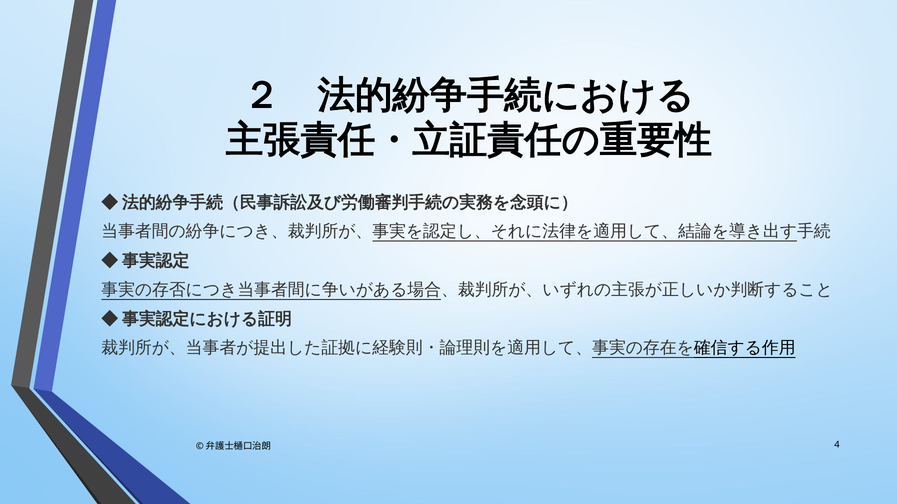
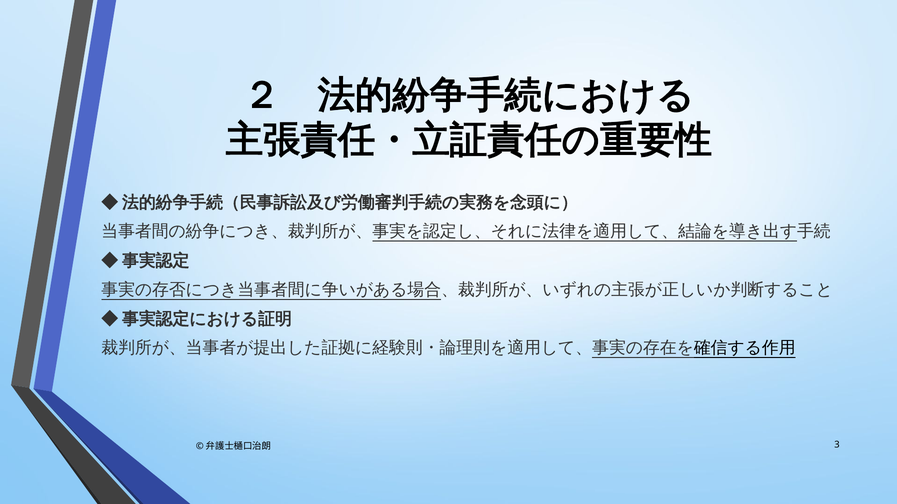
4: 4 -> 3 (837, 445)
